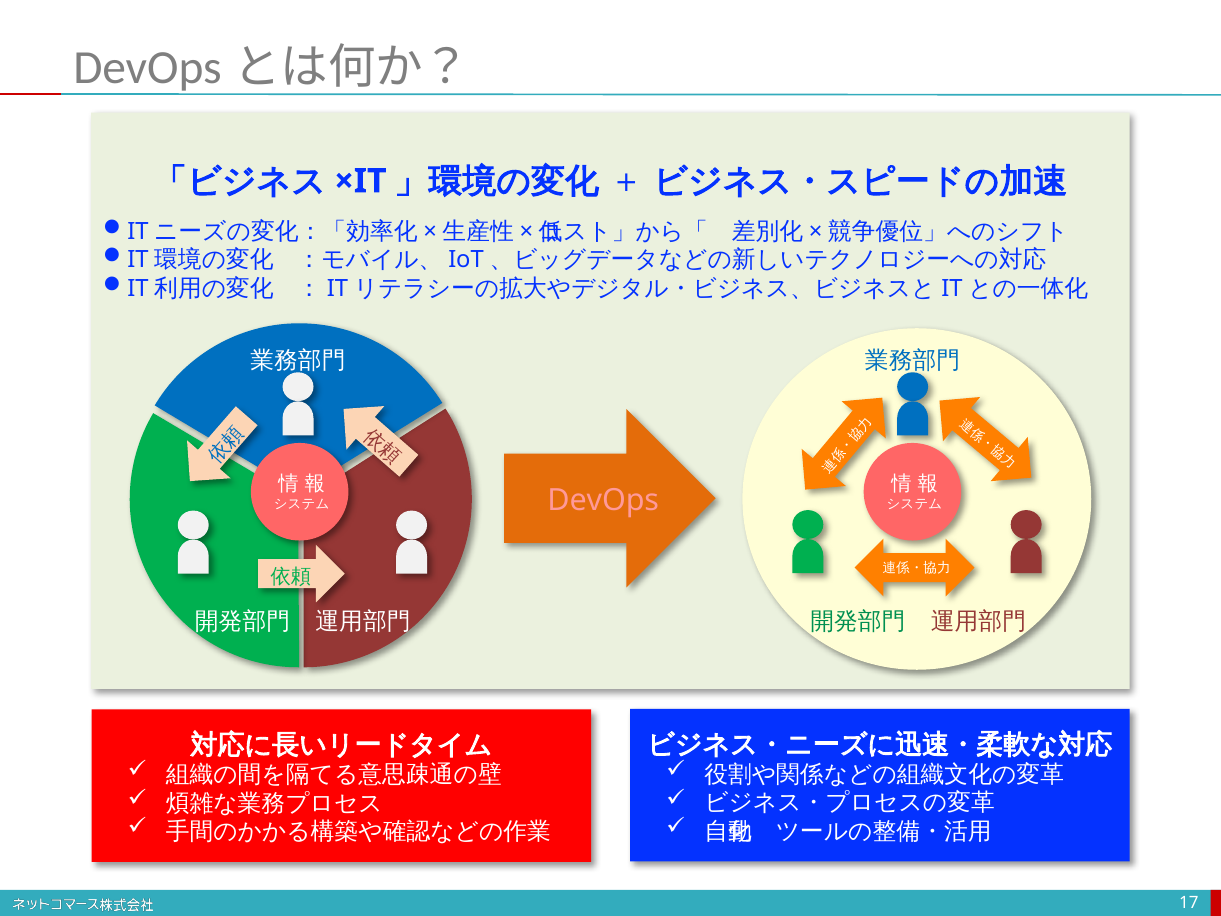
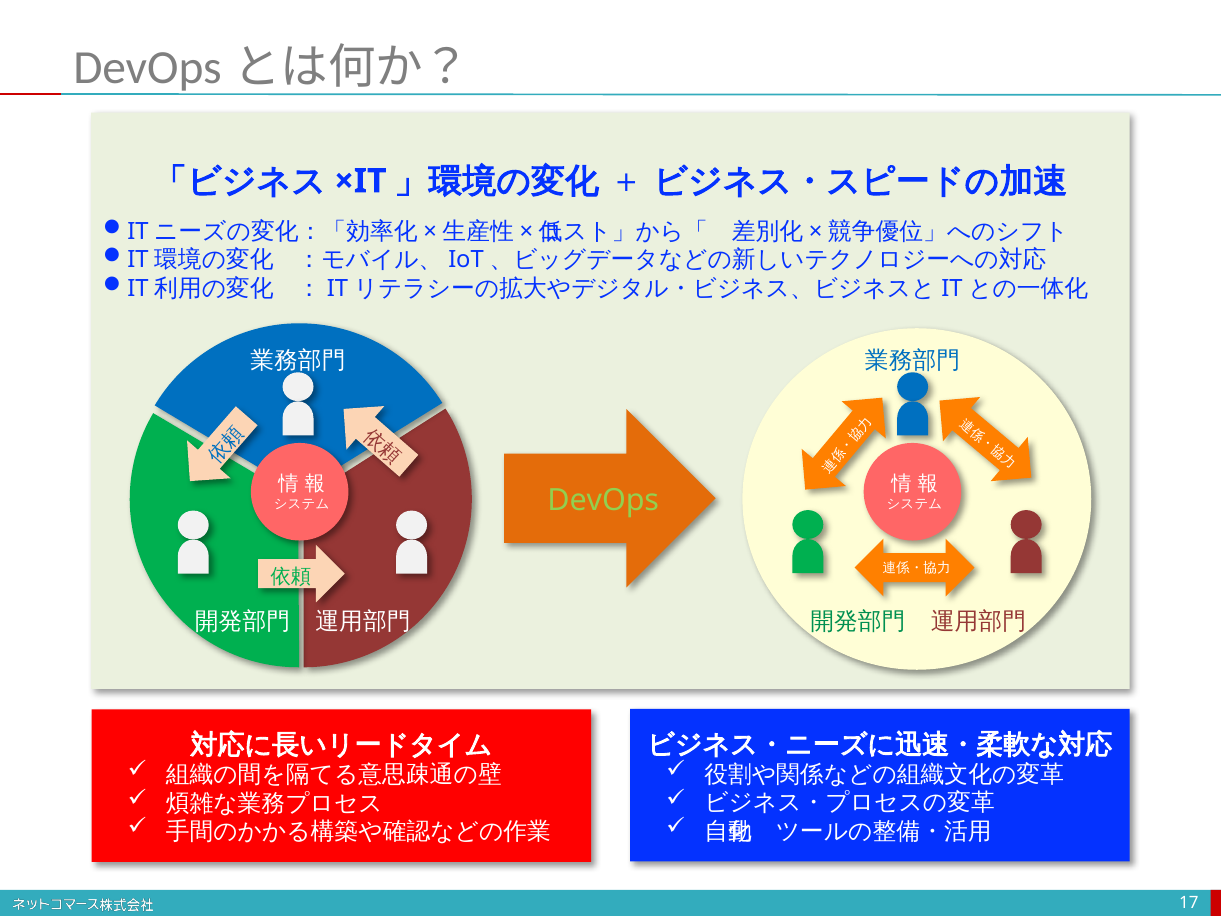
DevOps colour: pink -> light green (603, 500)
